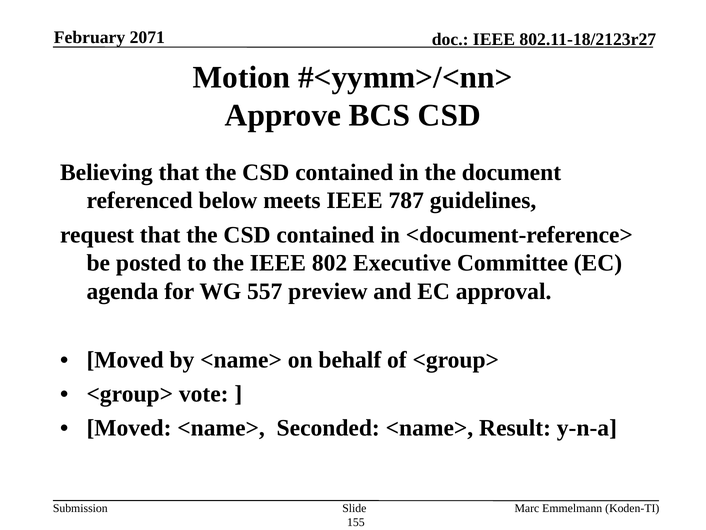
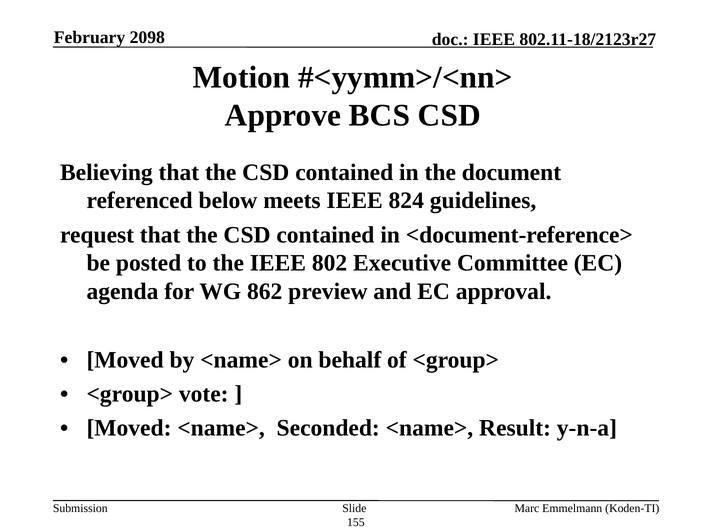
2071: 2071 -> 2098 (147, 37)
787: 787 -> 824 (406, 201)
557: 557 -> 862 (265, 291)
